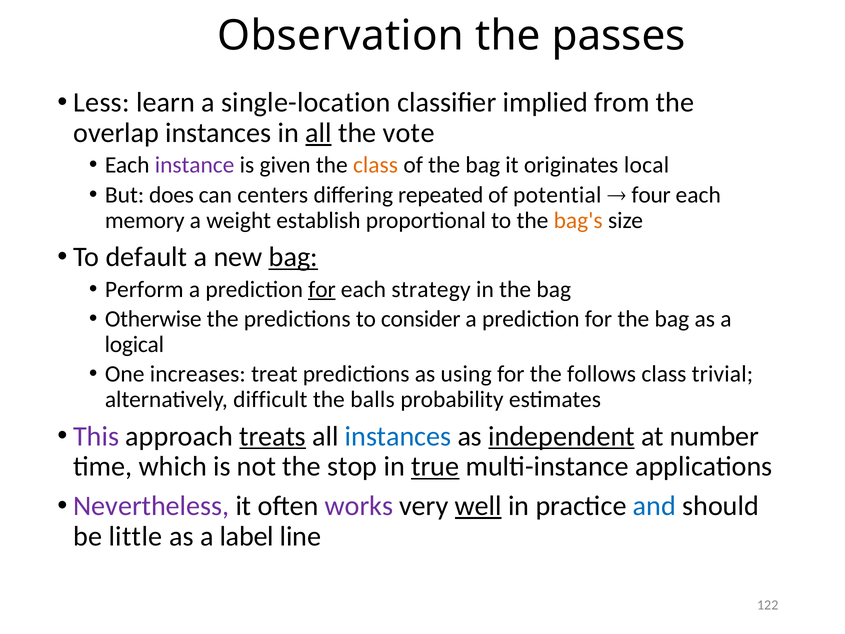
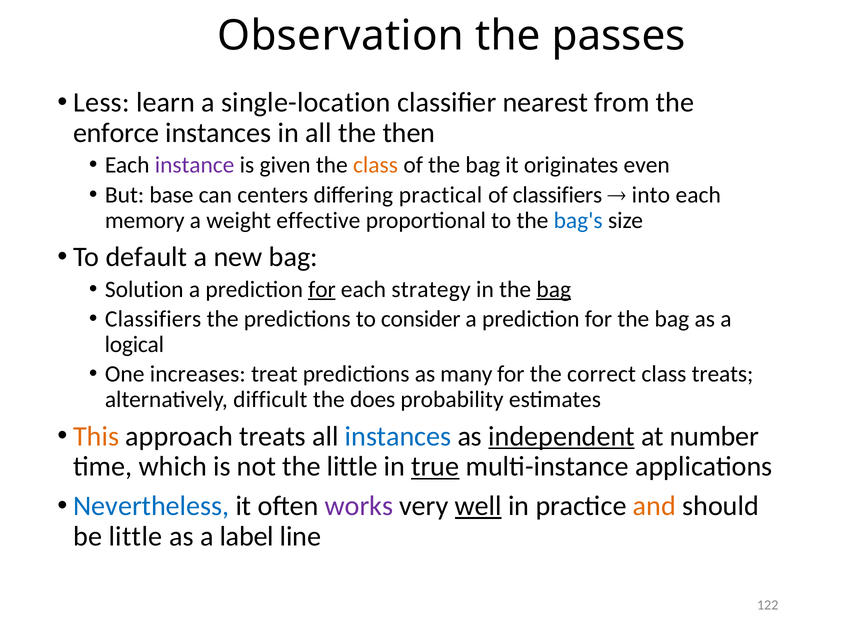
implied: implied -> nearest (545, 102)
overlap: overlap -> enforce (116, 133)
all underline: present -> none (318, 133)
vote: vote -> then (409, 133)
local: local -> even (647, 165)
does: does -> base (171, 195)
repeated: repeated -> practical (440, 195)
of potential: potential -> classifiers (557, 195)
four: four -> into (651, 195)
establish: establish -> effective (318, 220)
bag's colour: orange -> blue (578, 220)
bag underline: present -> none (293, 257)
Perform: Perform -> Solution (144, 289)
bag underline: none -> present (554, 289)
Otherwise: Otherwise -> Classifiers (153, 319)
using: using -> many (466, 374)
follows: follows -> correct (602, 374)
class trivial: trivial -> treats (723, 374)
balls: balls -> does (373, 399)
This colour: purple -> orange (96, 436)
treats underline: present -> none (273, 436)
the stop: stop -> little (352, 466)
Nevertheless colour: purple -> blue (151, 506)
and colour: blue -> orange (654, 506)
